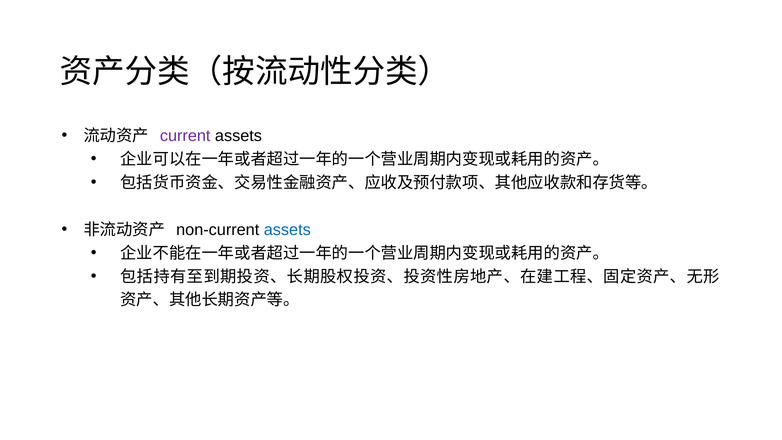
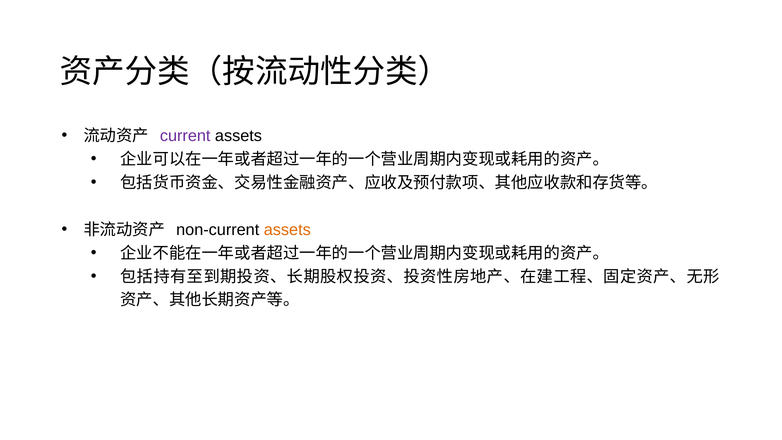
assets colour: blue -> orange (287, 230)
